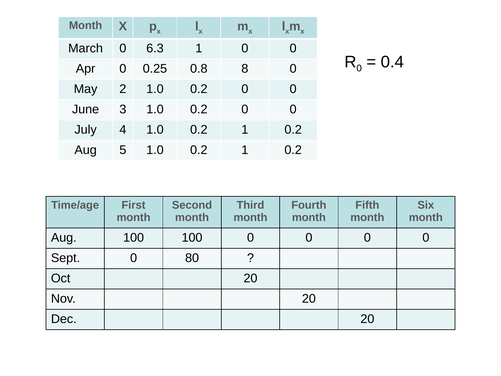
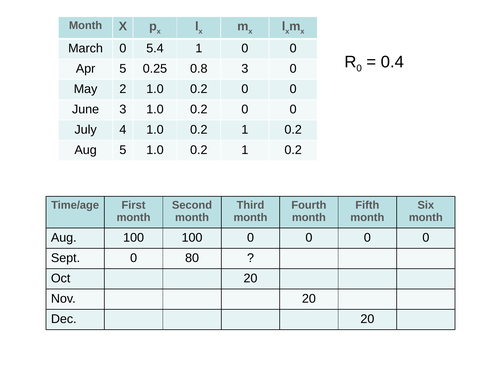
6.3: 6.3 -> 5.4 (155, 48)
Apr 0: 0 -> 5 (123, 69)
0.8 8: 8 -> 3 (245, 69)
